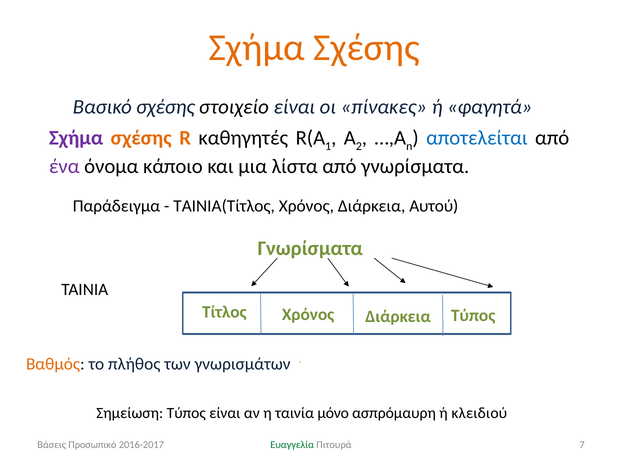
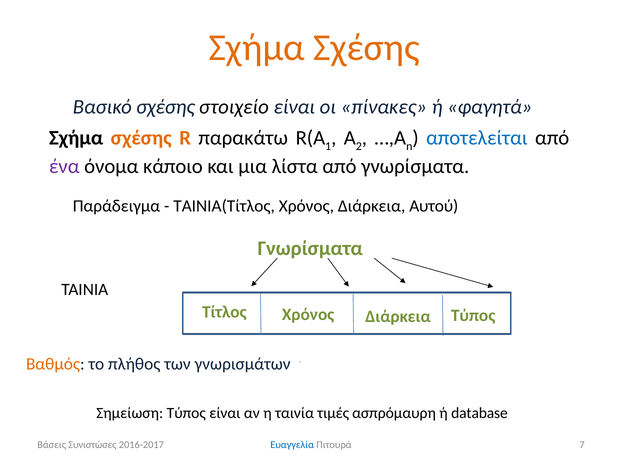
Σχήμα colour: purple -> black (76, 138)
καθηγητές: καθηγητές -> παρακάτω (243, 138)
μόνο: μόνο -> τιμές (333, 414)
κλειδιού: κλειδιού -> database (479, 414)
Προσωπικό: Προσωπικό -> Συνιστώσες (92, 445)
Ευαγγελία colour: green -> blue (292, 445)
